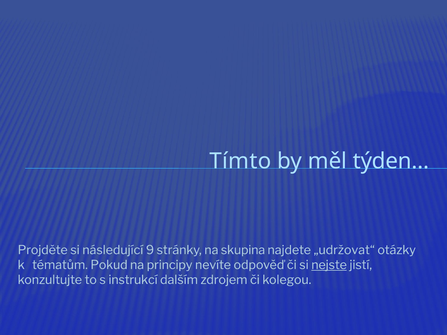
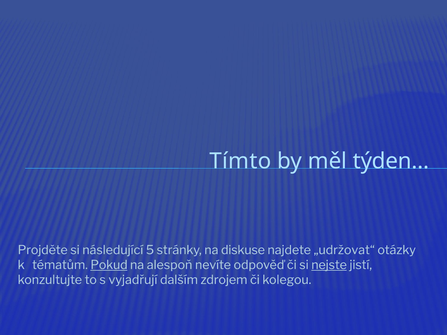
9: 9 -> 5 (150, 250)
skupina: skupina -> diskuse (243, 250)
Pokud underline: none -> present (109, 265)
principy: principy -> alespoň (170, 265)
instrukcí: instrukcí -> vyjadřují (133, 280)
